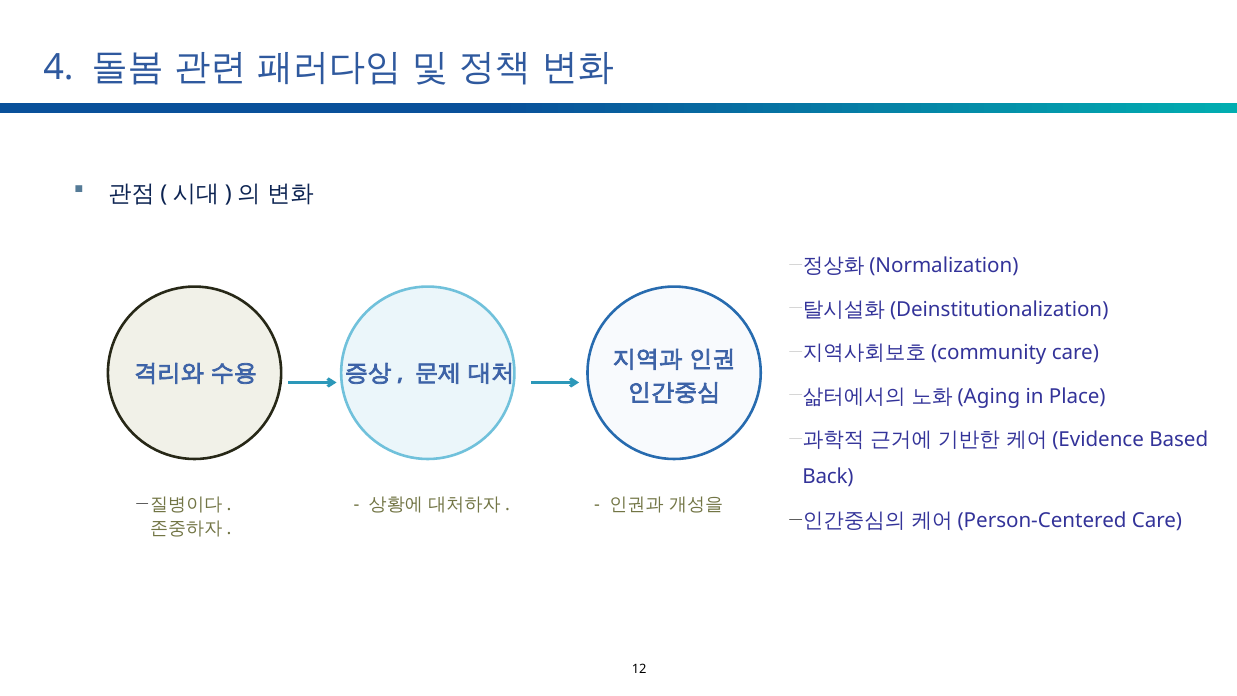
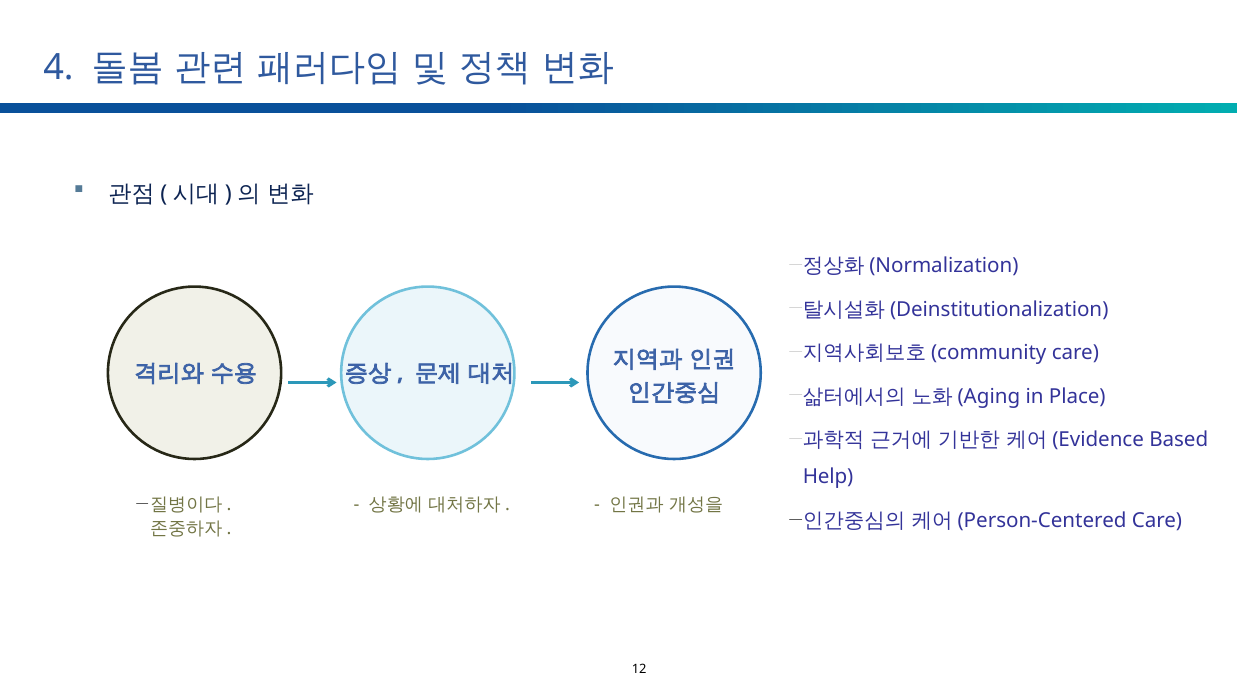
Back: Back -> Help (828, 477)
